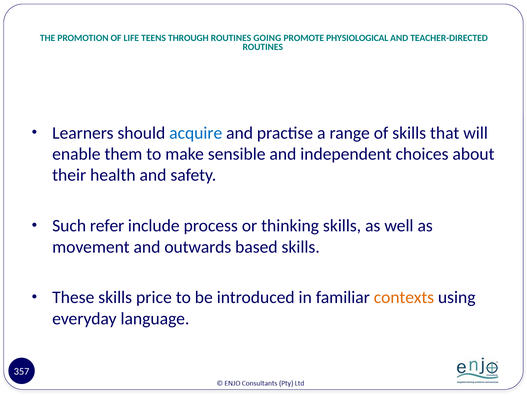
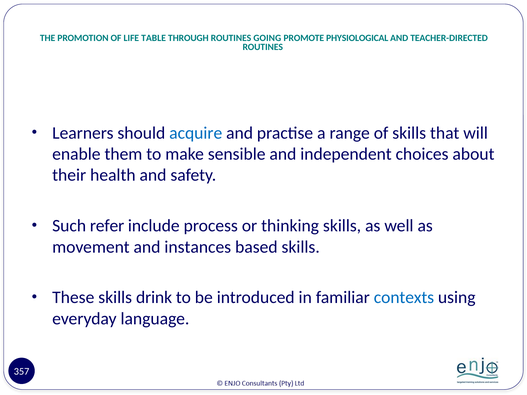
TEENS: TEENS -> TABLE (154, 38)
outwards: outwards -> instances (198, 247)
price: price -> drink (154, 298)
contexts colour: orange -> blue (404, 298)
